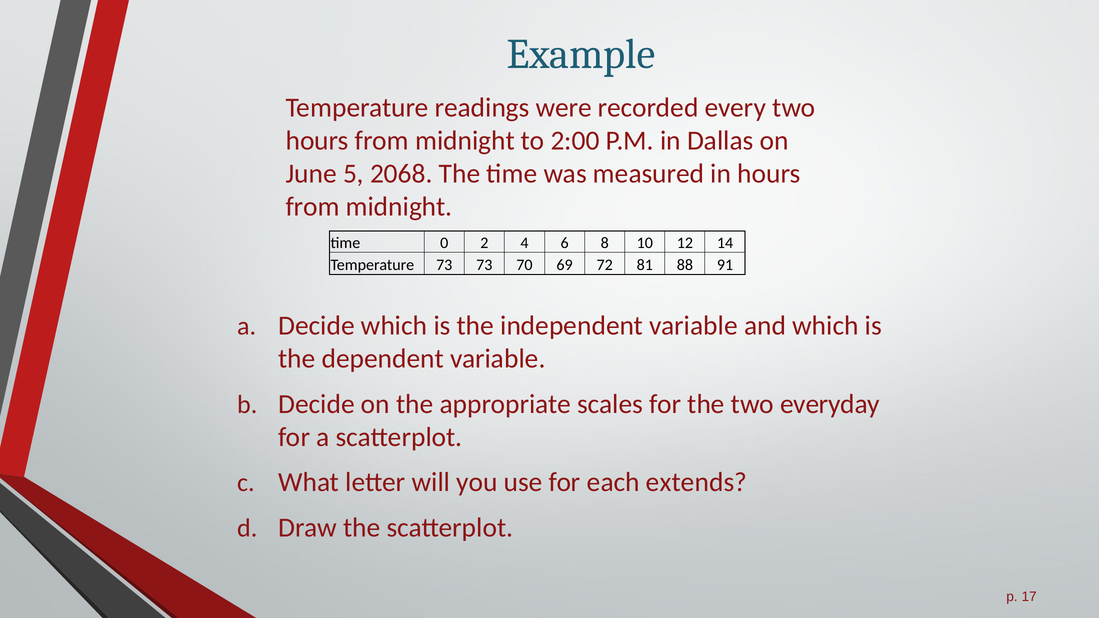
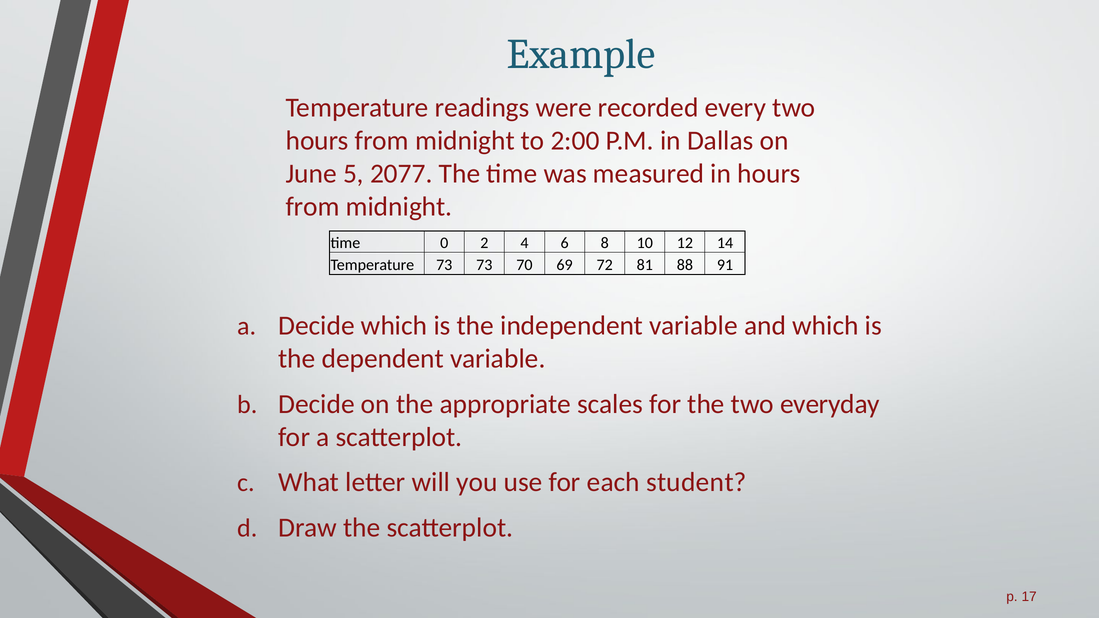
2068: 2068 -> 2077 (401, 174)
extends: extends -> student (696, 483)
